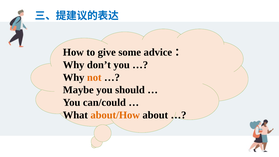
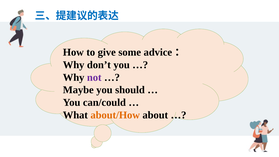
not colour: orange -> purple (94, 77)
